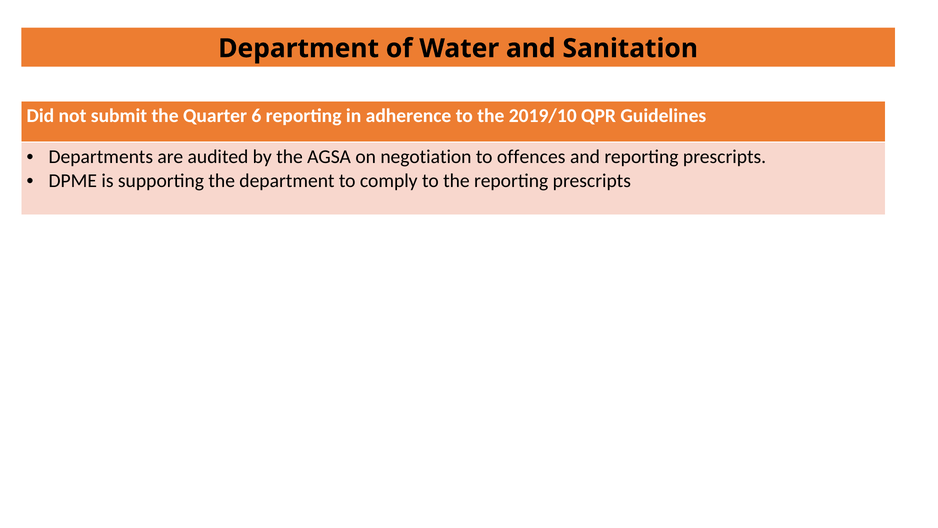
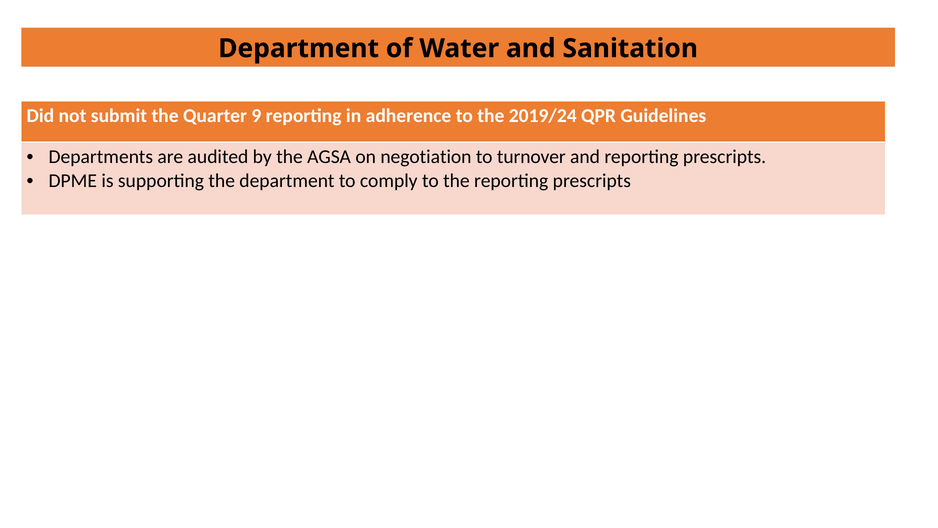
6: 6 -> 9 (256, 116)
2019/10: 2019/10 -> 2019/24 (543, 116)
offences: offences -> turnover (531, 157)
